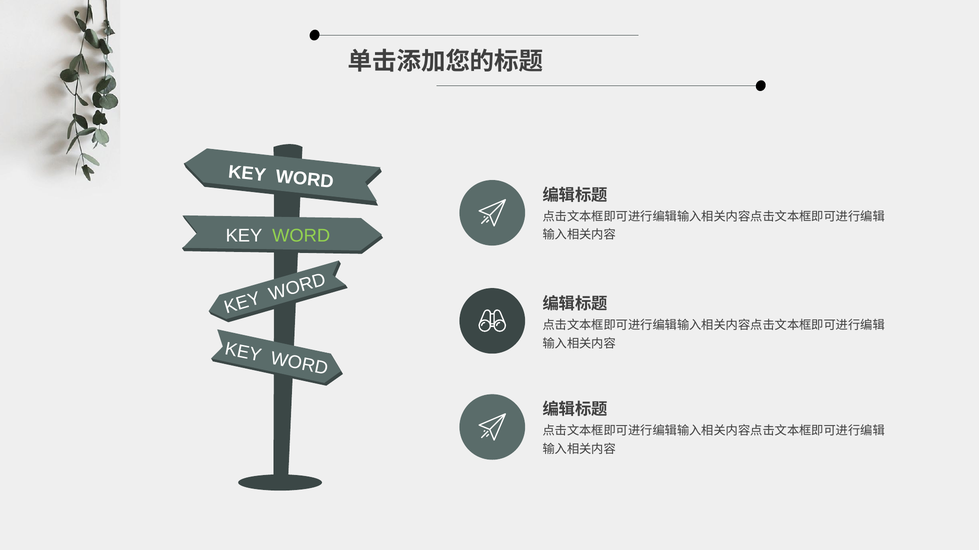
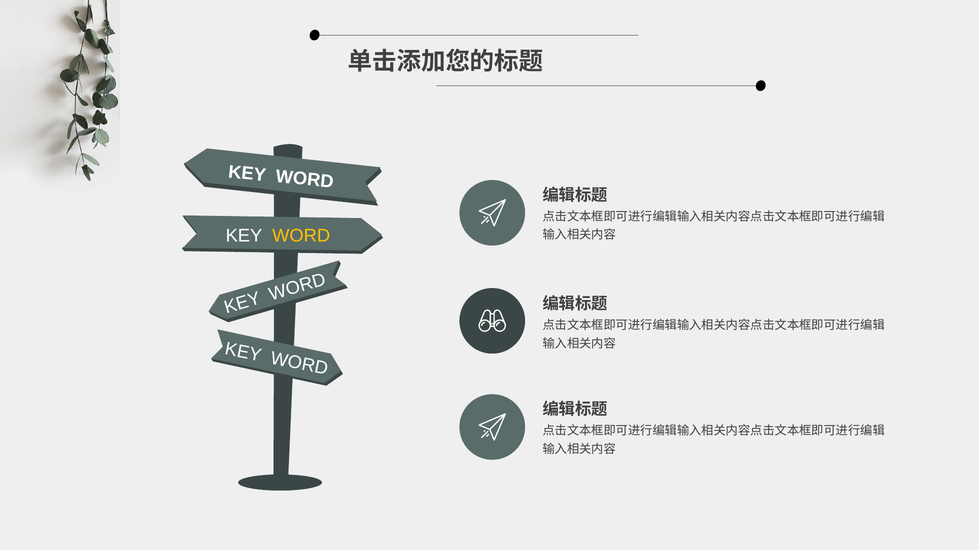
WORD colour: light green -> yellow (301, 236)
